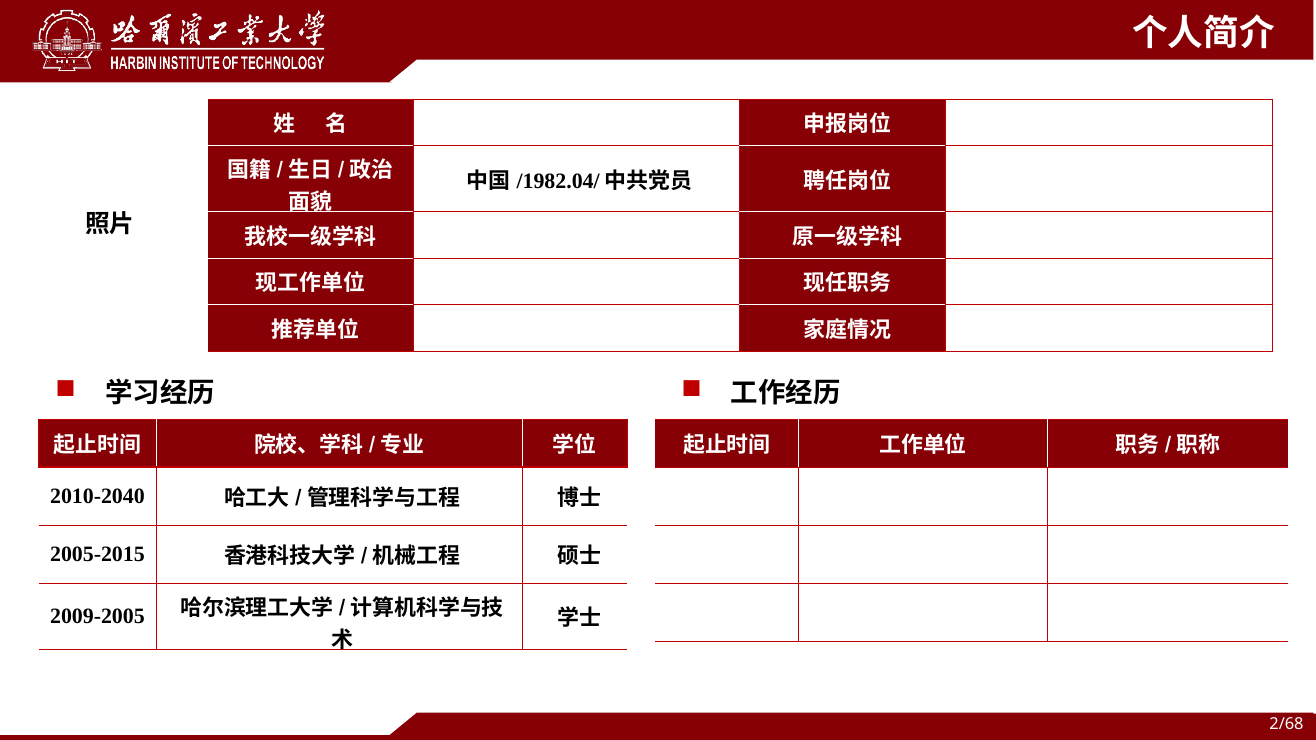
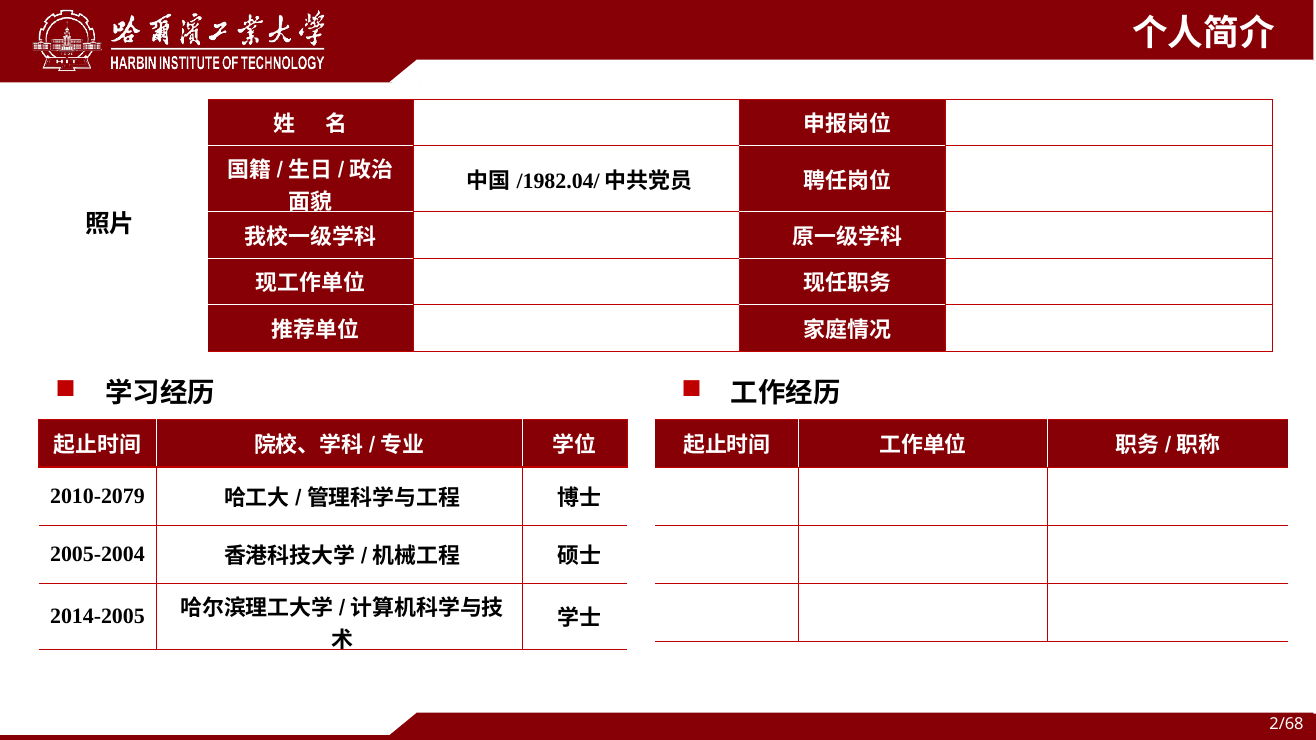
2010-2040: 2010-2040 -> 2010-2079 (97, 496)
2005-2015: 2005-2015 -> 2005-2004 (97, 555)
2009-2005: 2009-2005 -> 2014-2005 (97, 617)
